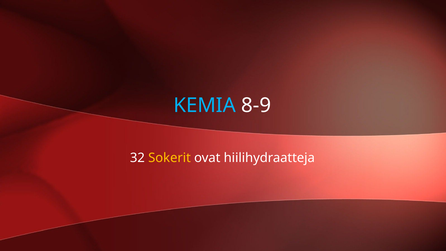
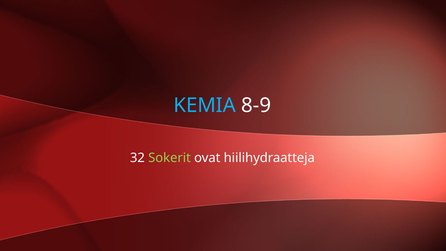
Sokerit colour: yellow -> light green (170, 158)
